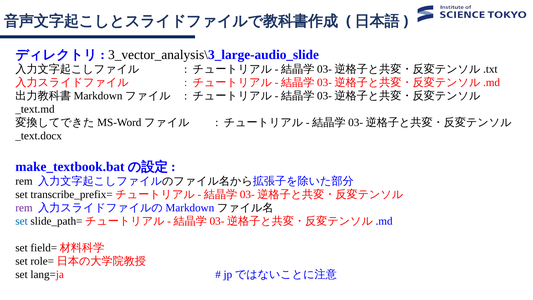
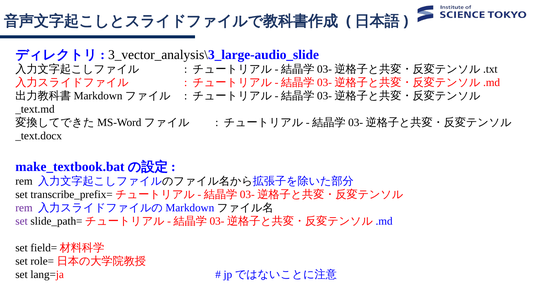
set colour: blue -> purple (22, 221)
